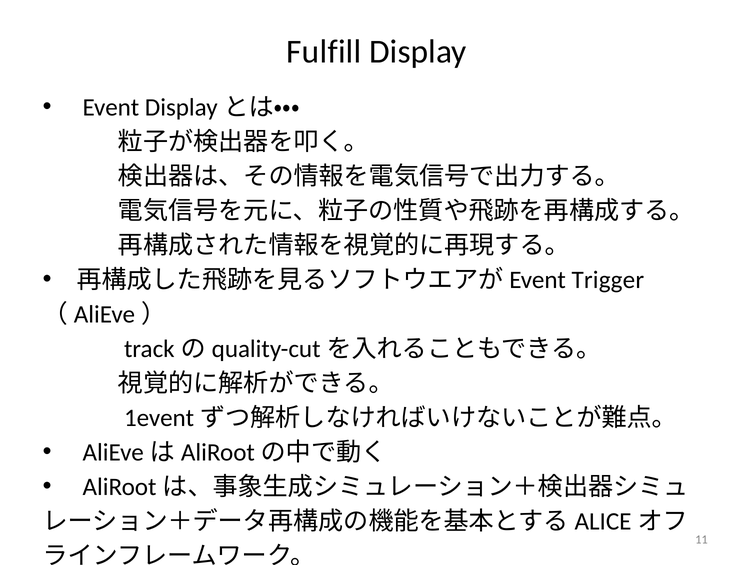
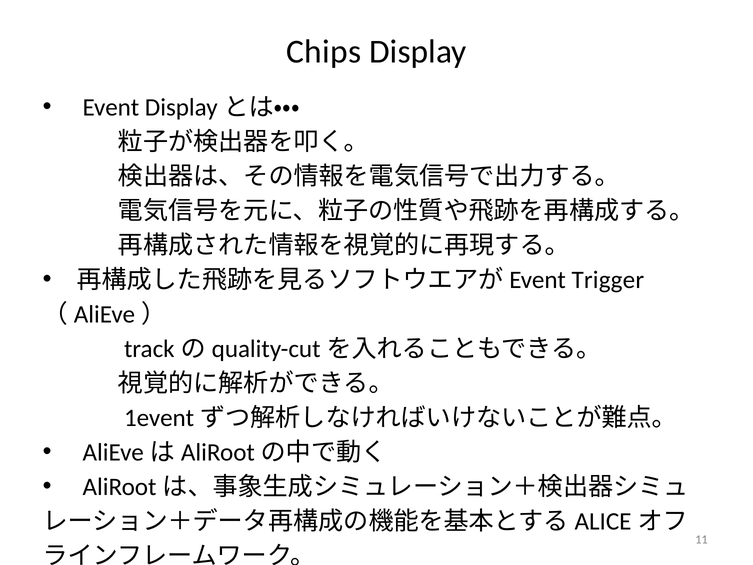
Fulfill: Fulfill -> Chips (324, 52)
